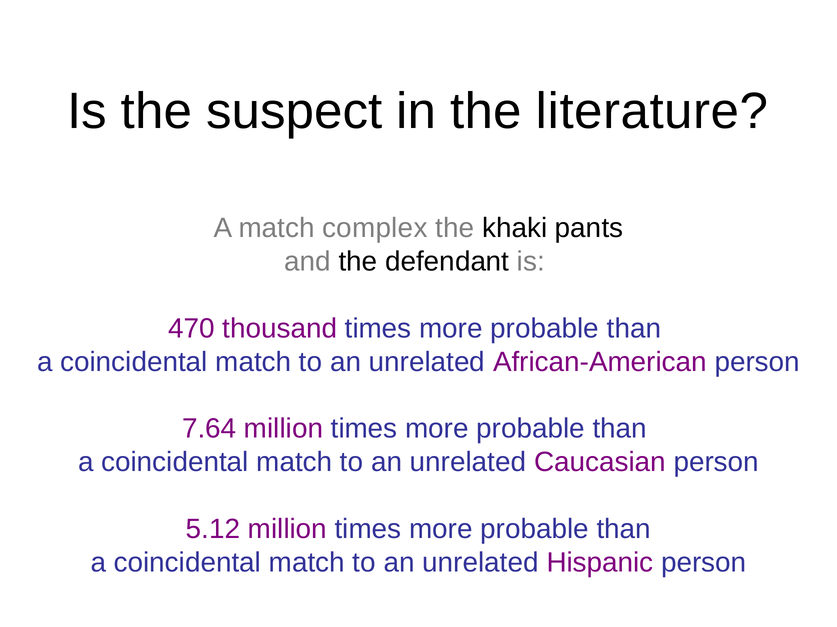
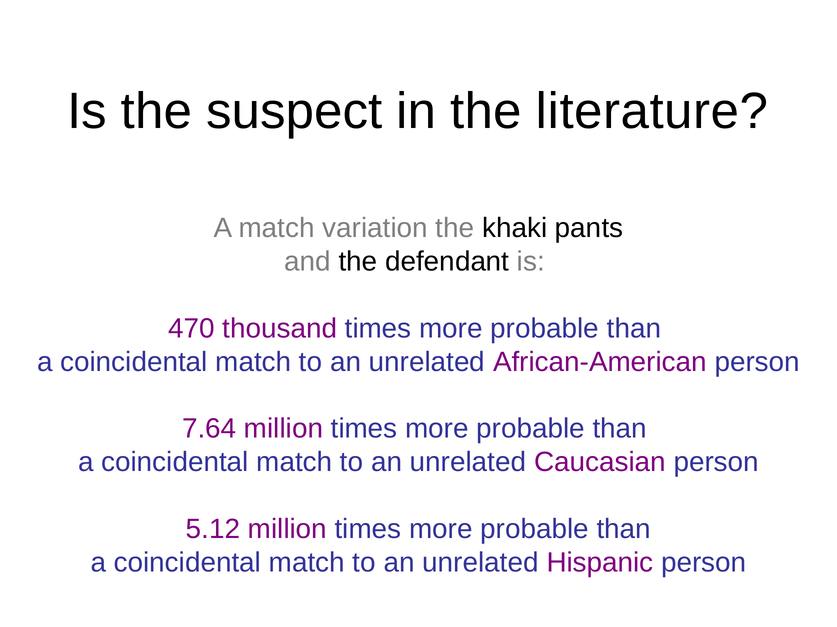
complex: complex -> variation (375, 228)
